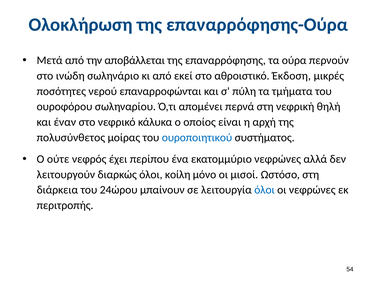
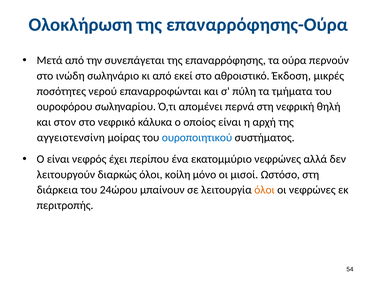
αποβάλλεται: αποβάλλεται -> συνεπάγεται (135, 60)
έναν: έναν -> στον (65, 122)
πολυσύνθετος: πολυσύνθετος -> αγγειοτενσίνη (71, 137)
Ο ούτε: ούτε -> είναι (58, 159)
όλοι colour: blue -> orange (264, 190)
